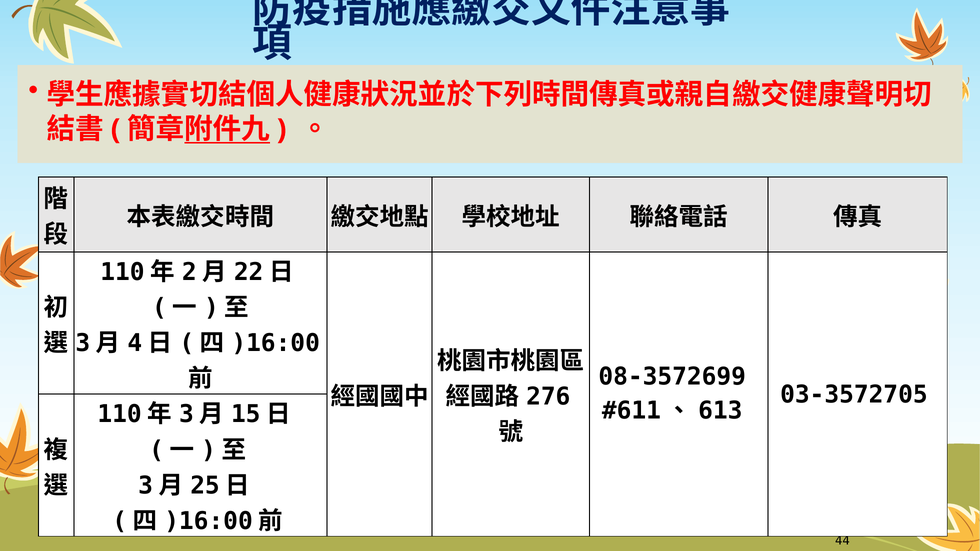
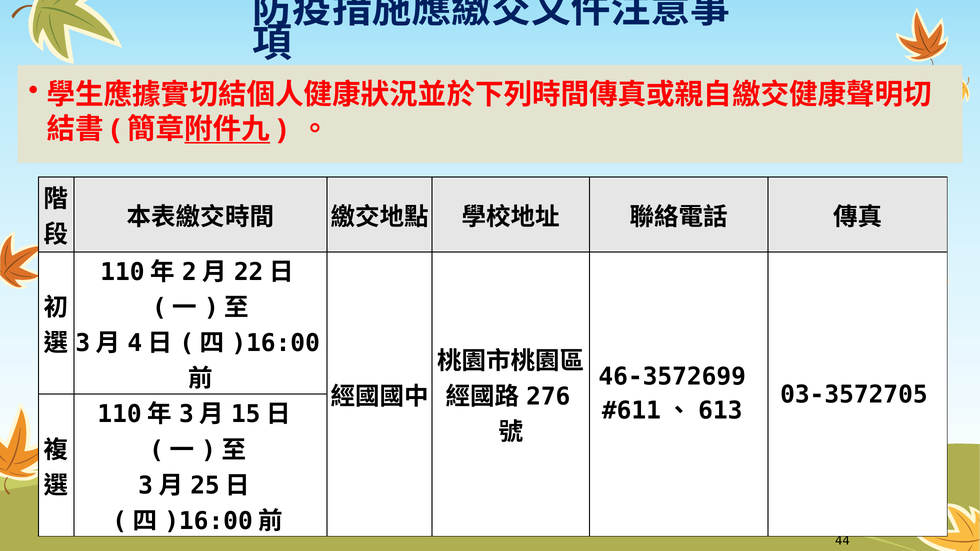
08-3572699: 08-3572699 -> 46-3572699 (672, 377)
